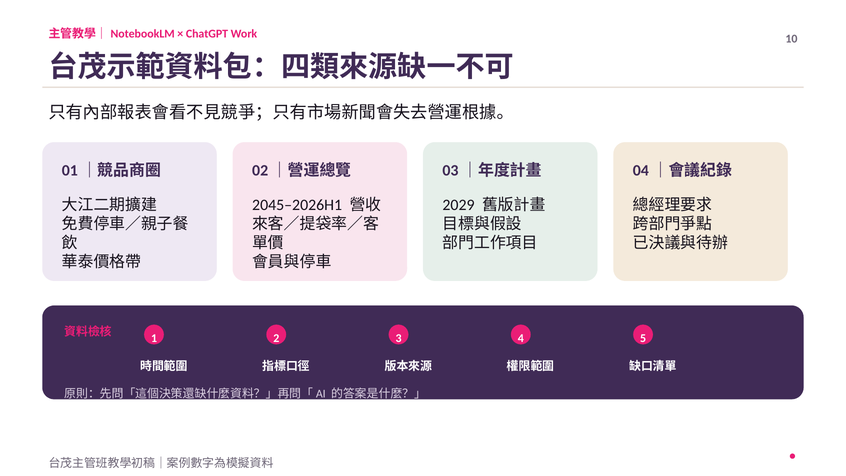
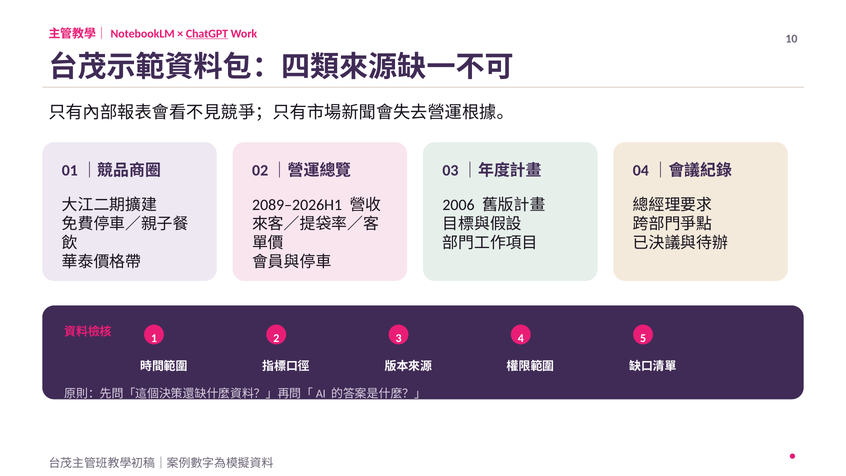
ChatGPT underline: none -> present (207, 34)
2045–2026H1: 2045–2026H1 -> 2089–2026H1 (297, 205)
2029: 2029 -> 2006 (459, 205)
